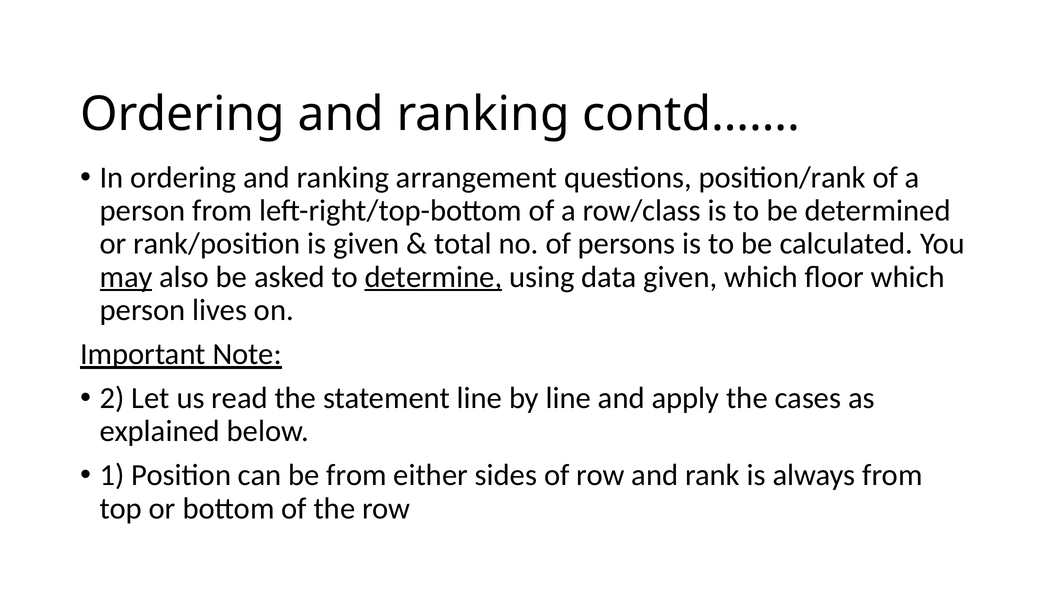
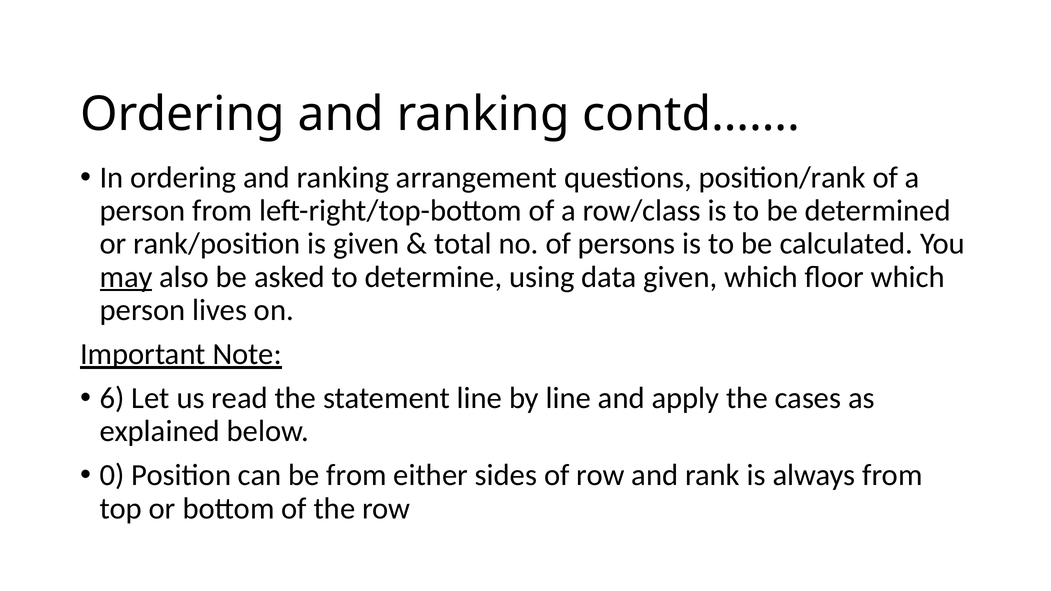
determine underline: present -> none (433, 277)
2: 2 -> 6 (112, 398)
1: 1 -> 0 (112, 475)
